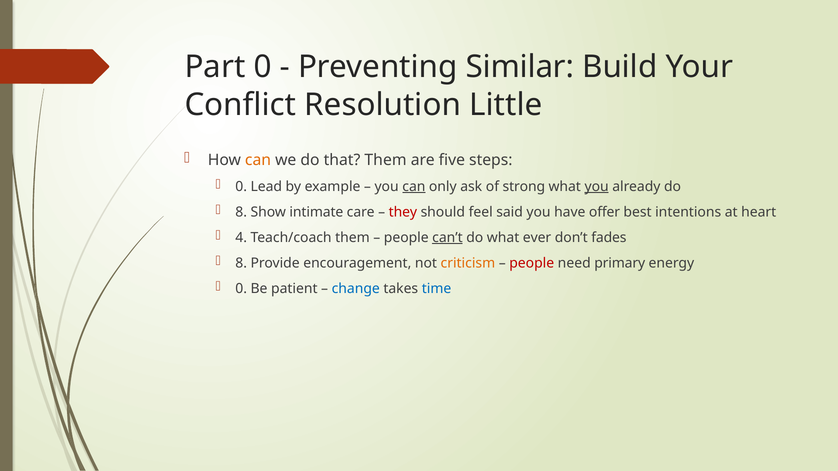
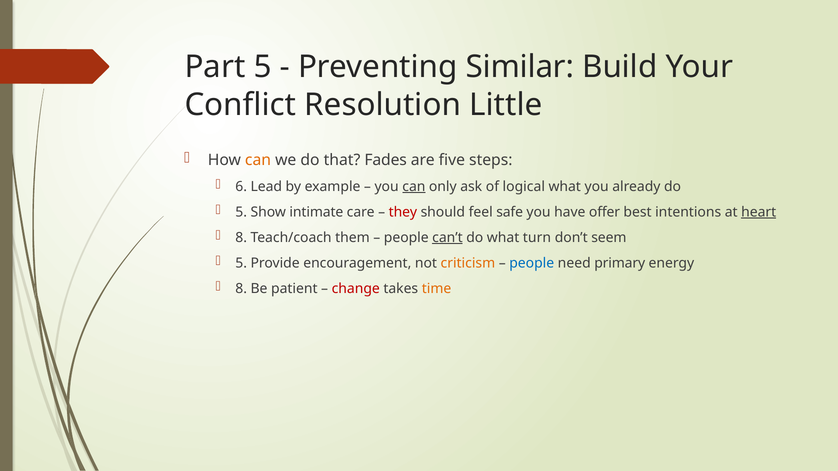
Part 0: 0 -> 5 (263, 67)
that Them: Them -> Fades (386, 160)
0: 0 -> 6 (241, 187)
strong: strong -> logical (524, 187)
you underline: present -> none (597, 187)
8: 8 -> 5 (241, 212)
said: said -> safe (510, 212)
heart underline: none -> present (759, 212)
4: 4 -> 8 (241, 238)
ever: ever -> turn (537, 238)
fades: fades -> seem (609, 238)
8: 8 -> 5 (241, 263)
people colour: red -> blue (532, 263)
0: 0 -> 8 (241, 289)
change colour: blue -> red (356, 289)
time colour: blue -> orange (437, 289)
